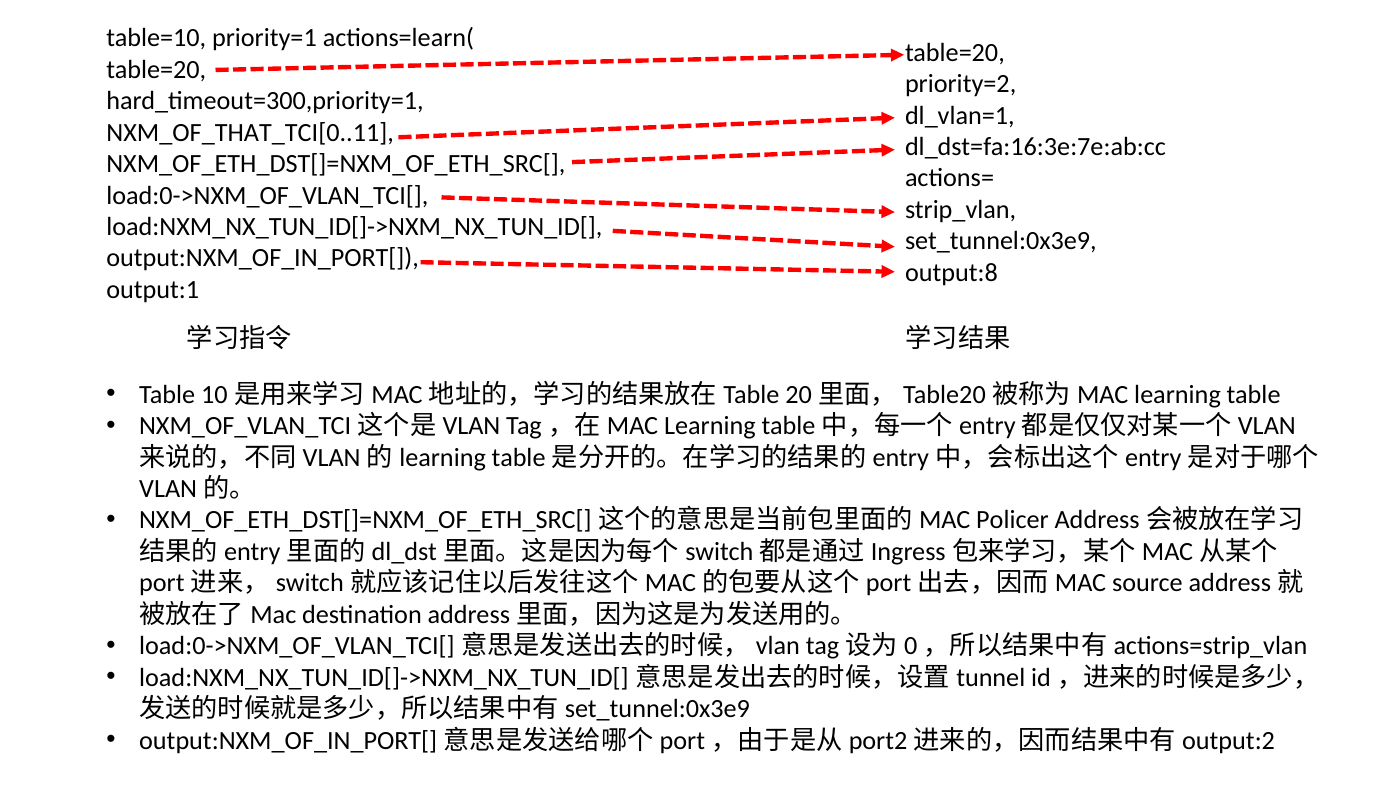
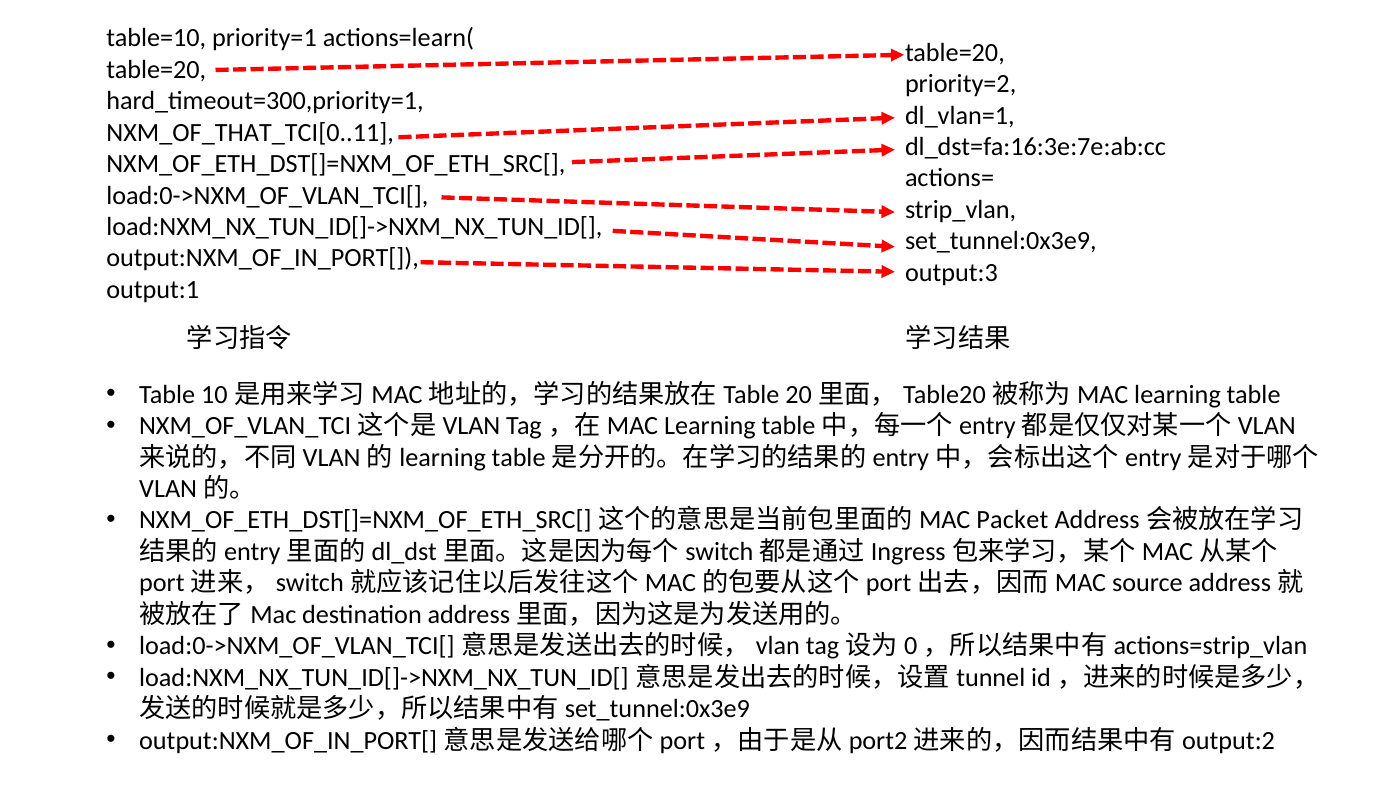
output:8: output:8 -> output:3 (951, 273)
Policer: Policer -> Packet (1012, 520)
